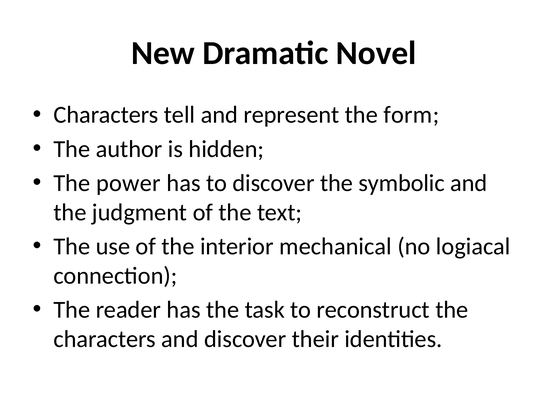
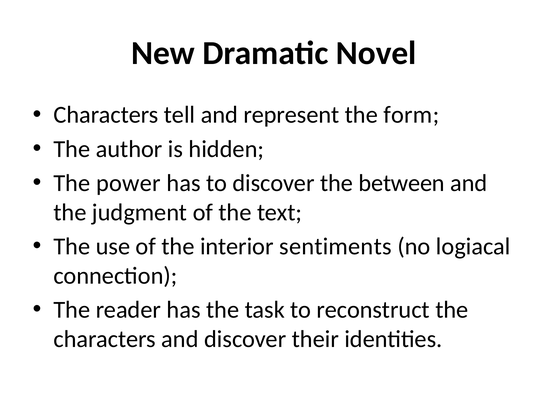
symbolic: symbolic -> between (402, 183)
mechanical: mechanical -> sentiments (335, 247)
